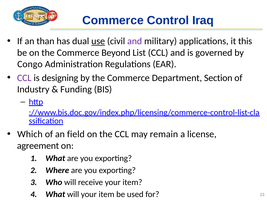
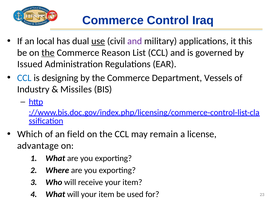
than: than -> local (45, 41)
the underline: none -> present (48, 53)
Beyond: Beyond -> Reason (116, 53)
Congo: Congo -> Issued (30, 64)
CCL colour: purple -> blue (24, 78)
Section: Section -> Vessels (218, 78)
Funding: Funding -> Missiles (76, 90)
agreement: agreement -> advantage (38, 146)
